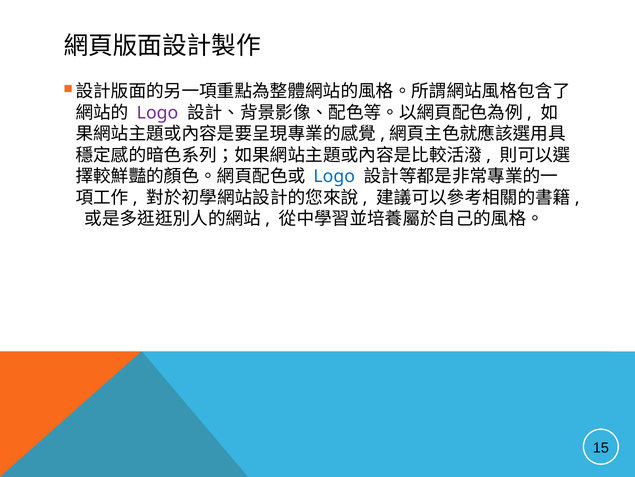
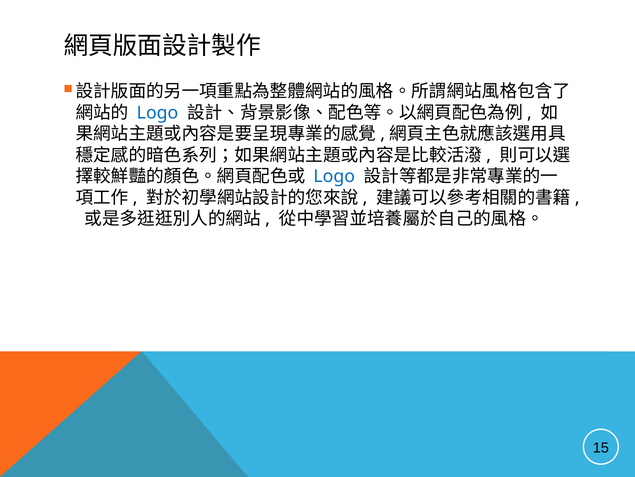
Logo colour: purple -> blue (157, 113)
